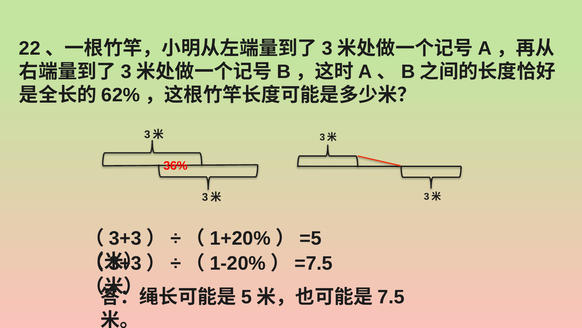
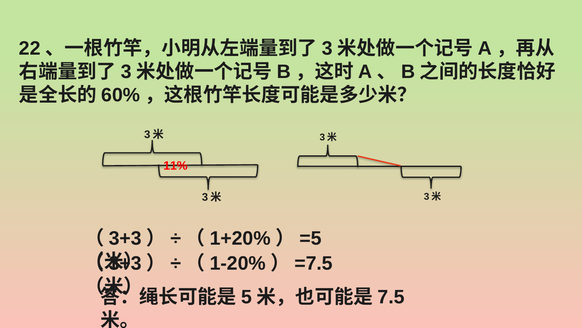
62%: 62% -> 60% (121, 95)
36%: 36% -> 11% (175, 166)
